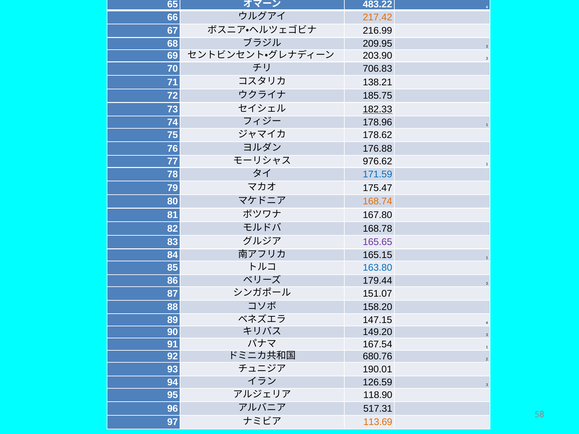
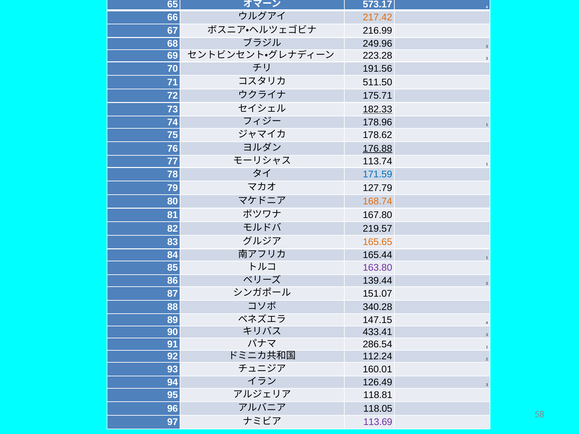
483.22: 483.22 -> 573.17 (377, 4)
209.95: 209.95 -> 249.96 (377, 44)
203.90: 203.90 -> 223.28 (377, 56)
706.83: 706.83 -> 191.56 (377, 69)
138.21: 138.21 -> 511.50 (377, 82)
185.75: 185.75 -> 175.71 (377, 96)
176.88 underline: none -> present (377, 149)
976.62: 976.62 -> 113.74 (377, 162)
175.47: 175.47 -> 127.79 (377, 188)
168.78: 168.78 -> 219.57 (377, 229)
165.65 colour: purple -> orange (377, 242)
165.15: 165.15 -> 165.44 (377, 255)
163.80 colour: blue -> purple (377, 268)
179.44: 179.44 -> 139.44 (377, 281)
158.20: 158.20 -> 340.28 (377, 307)
149.20: 149.20 -> 433.41 (377, 332)
167.54: 167.54 -> 286.54 (377, 344)
680.76: 680.76 -> 112.24 (377, 357)
190.01: 190.01 -> 160.01 (377, 370)
126.59: 126.59 -> 126.49 (377, 382)
118.90: 118.90 -> 118.81 (378, 395)
517.31: 517.31 -> 118.05 (378, 409)
113.69 colour: orange -> purple (378, 422)
